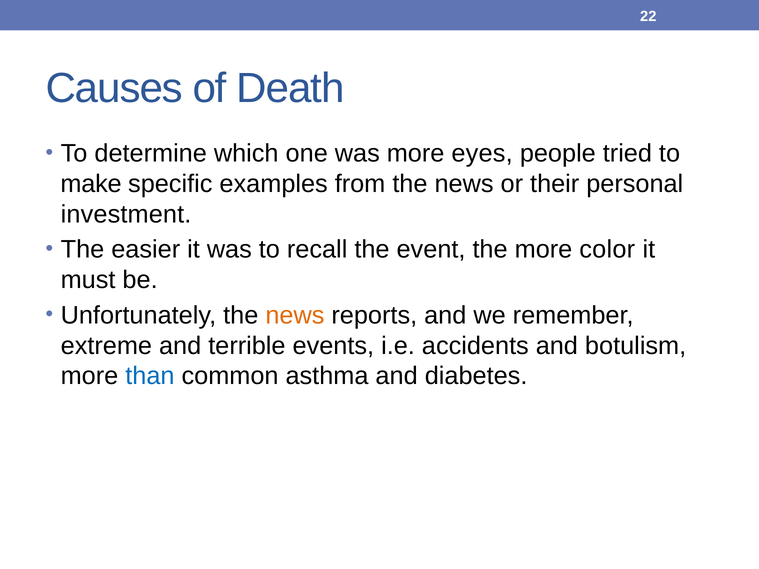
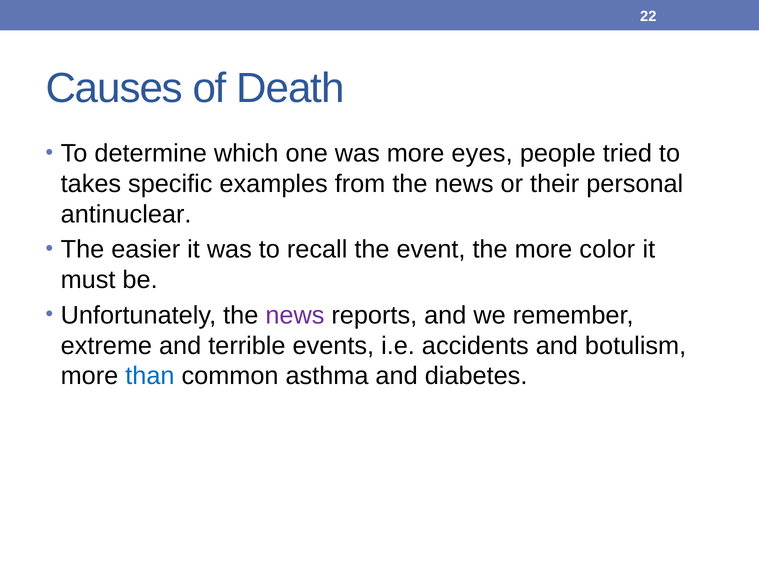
make: make -> takes (91, 184)
investment: investment -> antinuclear (126, 214)
news colour: orange -> purple (295, 315)
